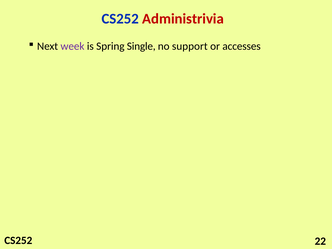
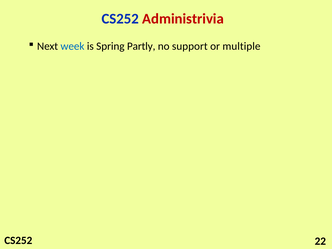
week colour: purple -> blue (72, 46)
Single: Single -> Partly (141, 46)
accesses: accesses -> multiple (241, 46)
